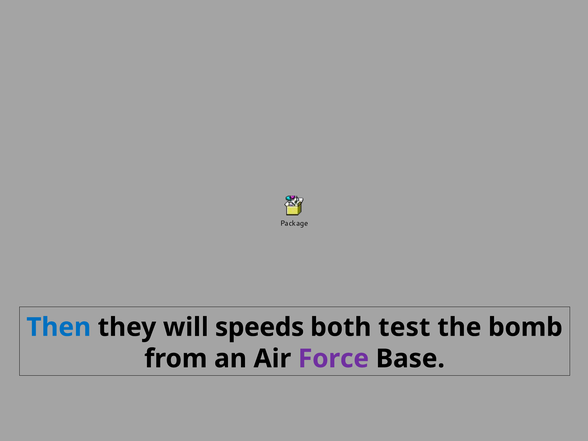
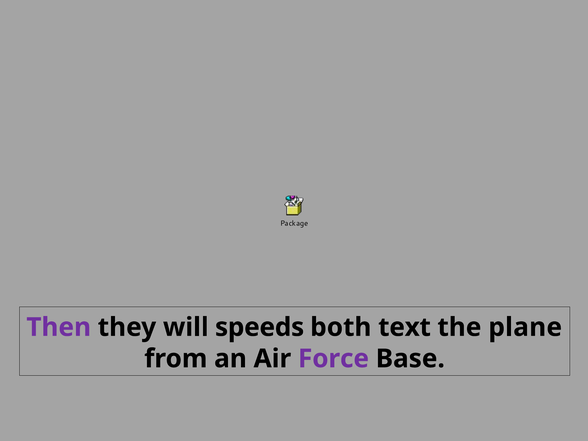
Then colour: blue -> purple (59, 327)
test: test -> text (405, 327)
bomb: bomb -> plane (525, 327)
